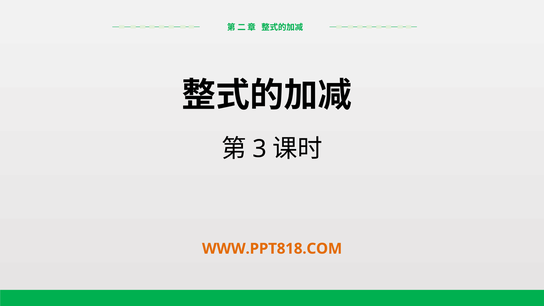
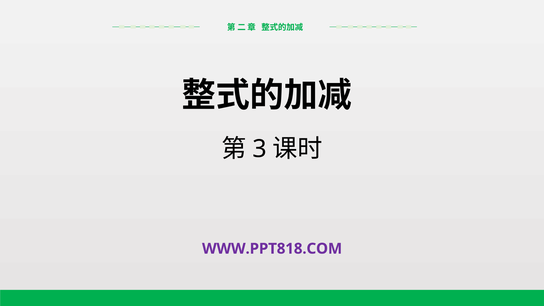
WWW.PPT818.COM colour: orange -> purple (272, 249)
